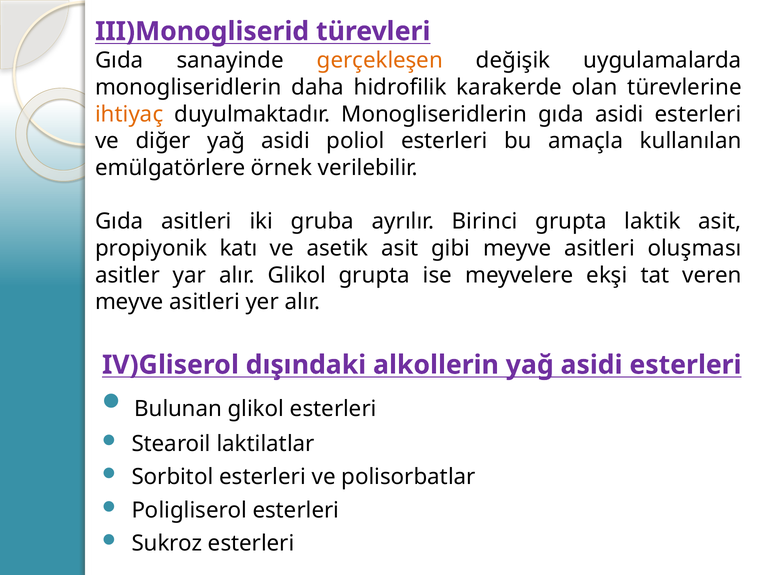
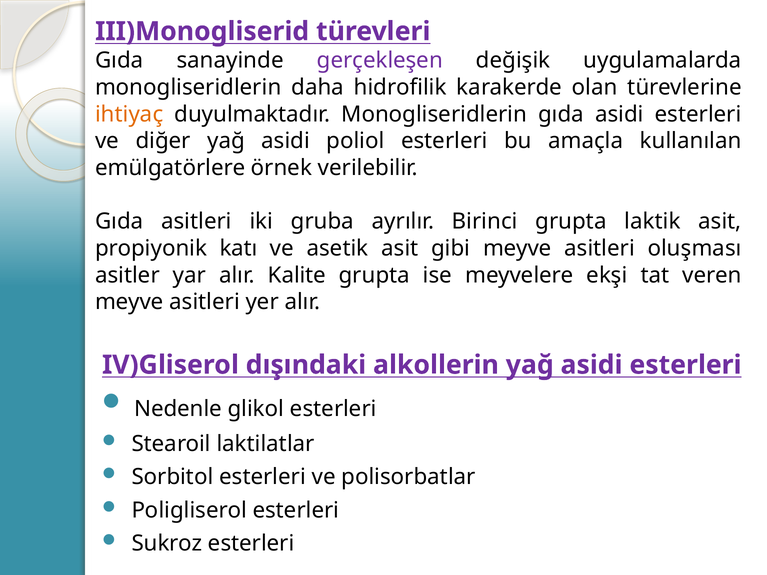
gerçekleşen colour: orange -> purple (380, 60)
alır Glikol: Glikol -> Kalite (297, 275)
Bulunan: Bulunan -> Nedenle (178, 409)
